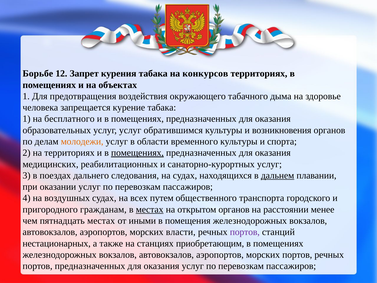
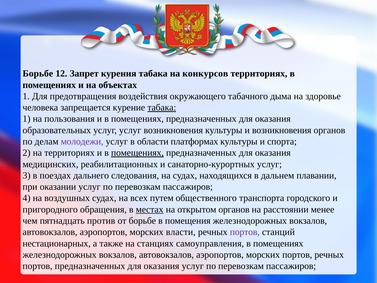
табака underline: none -> present (162, 107)
бесплатного: бесплатного -> пользования (69, 119)
услуг обратившимся: обратившимся -> возникновения (173, 130)
молодежи colour: orange -> purple (82, 141)
временного: временного -> платформах (194, 141)
дальнем underline: present -> none (278, 175)
гражданам: гражданам -> обращения (103, 209)
пятнадцать местах: местах -> против (101, 221)
от иными: иными -> борьбе (142, 221)
приобретающим: приобретающим -> самоуправления (210, 243)
